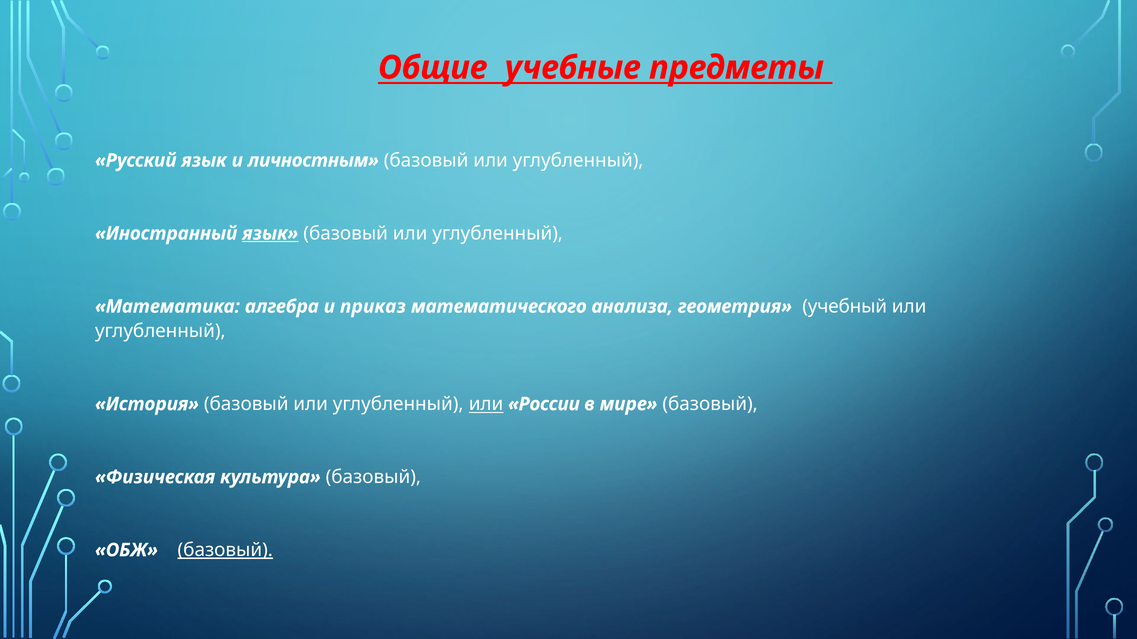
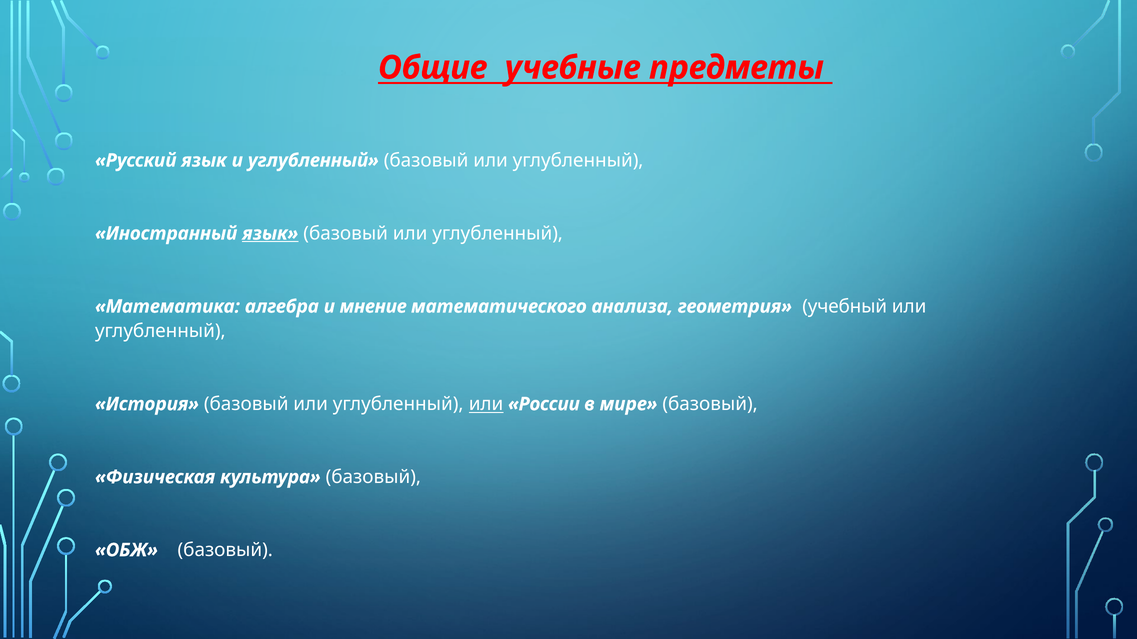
и личностным: личностным -> углубленный (313, 161)
приказ: приказ -> мнение (373, 307)
базовый underline: present -> none (225, 551)
